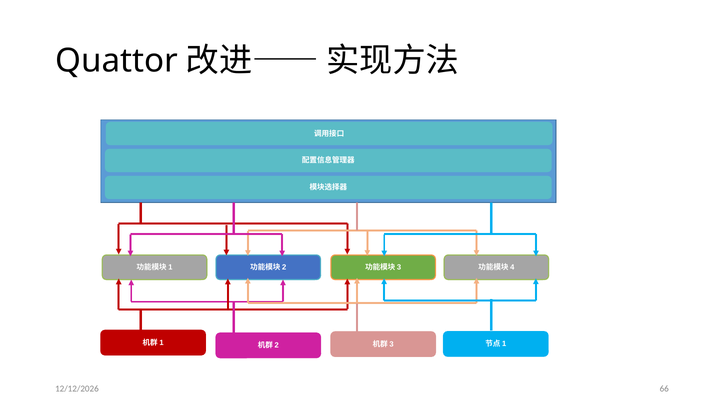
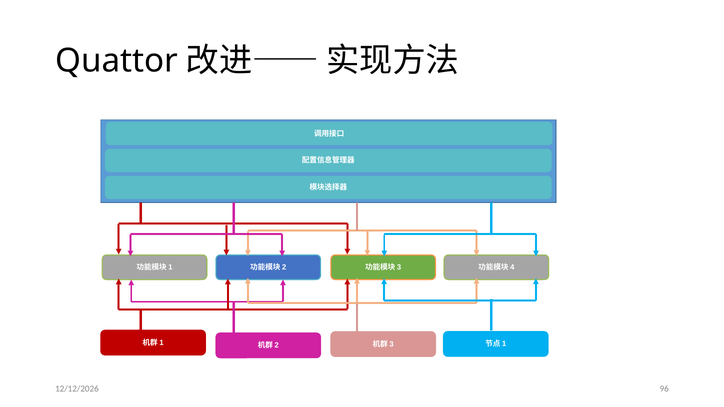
66: 66 -> 96 (664, 389)
